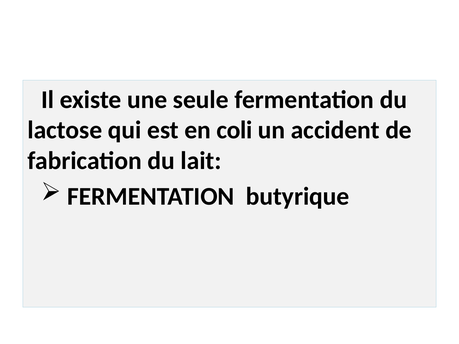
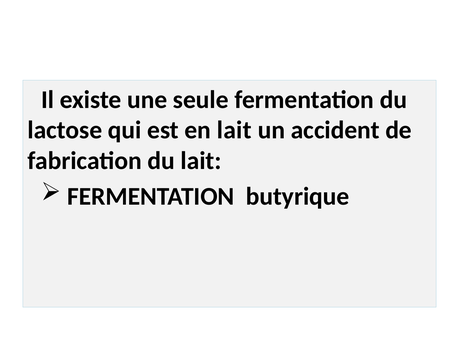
en coli: coli -> lait (234, 130)
